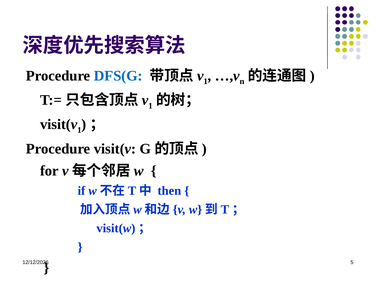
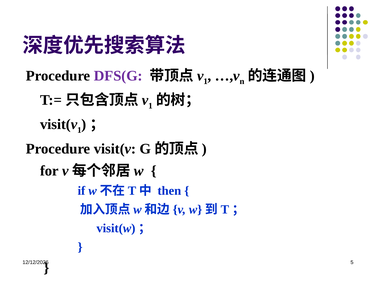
DFS(G colour: blue -> purple (118, 76)
